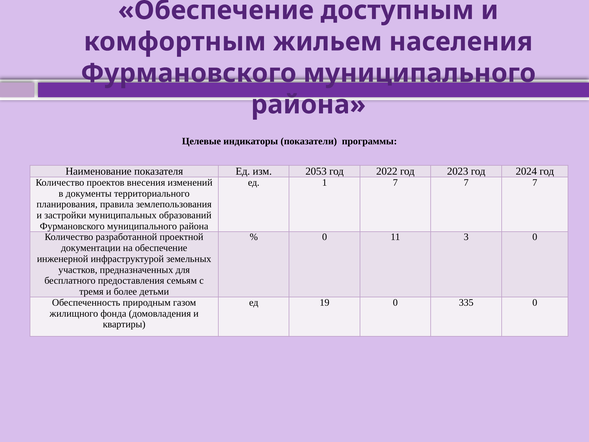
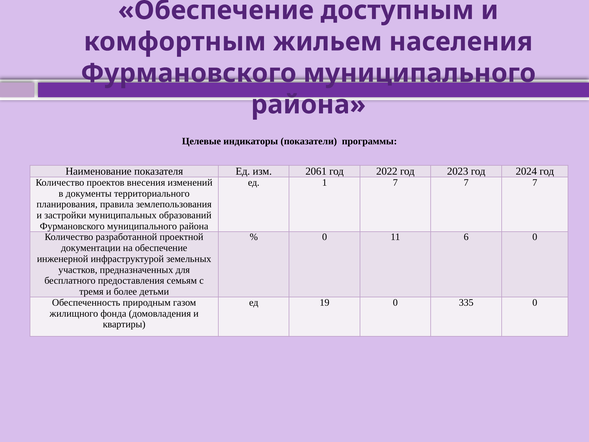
2053: 2053 -> 2061 (316, 171)
3: 3 -> 6 (466, 237)
